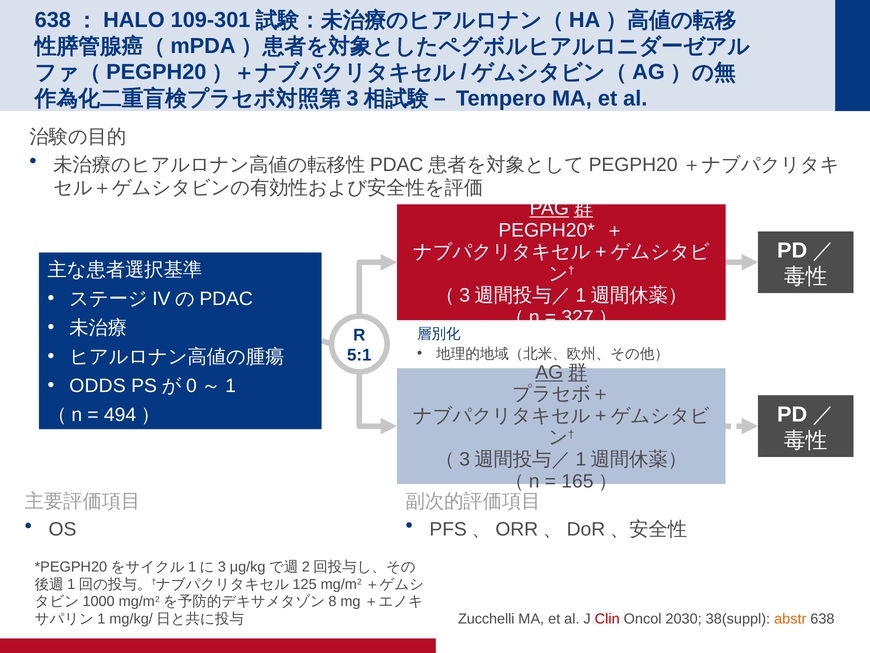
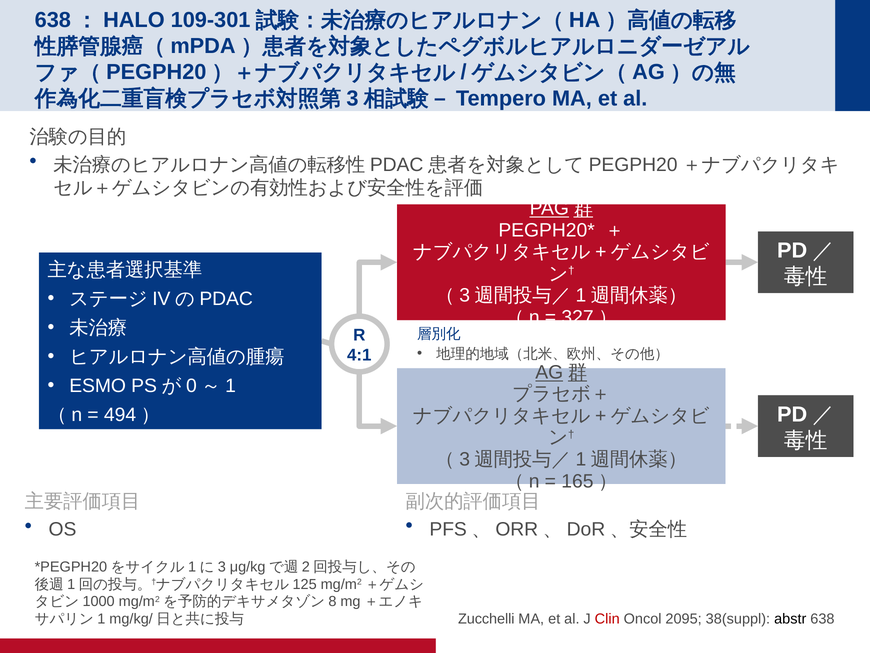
5:1: 5:1 -> 4:1 (359, 355)
ODDS: ODDS -> ESMO (98, 385)
2030: 2030 -> 2095 (684, 619)
abstr colour: orange -> black (790, 619)
